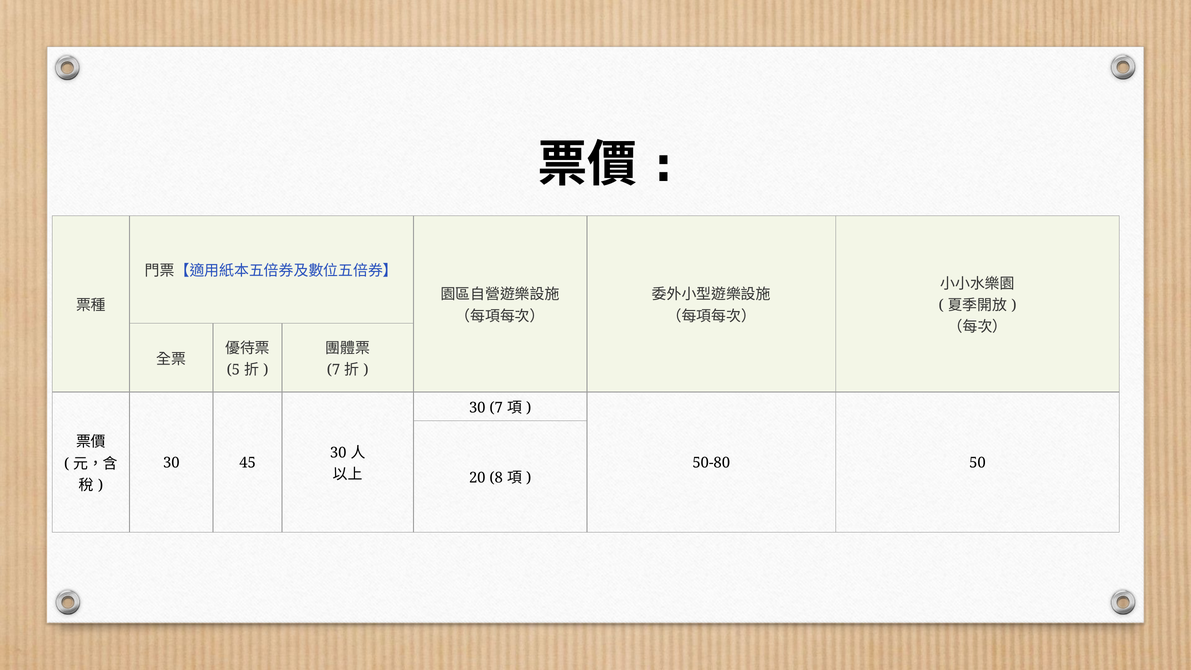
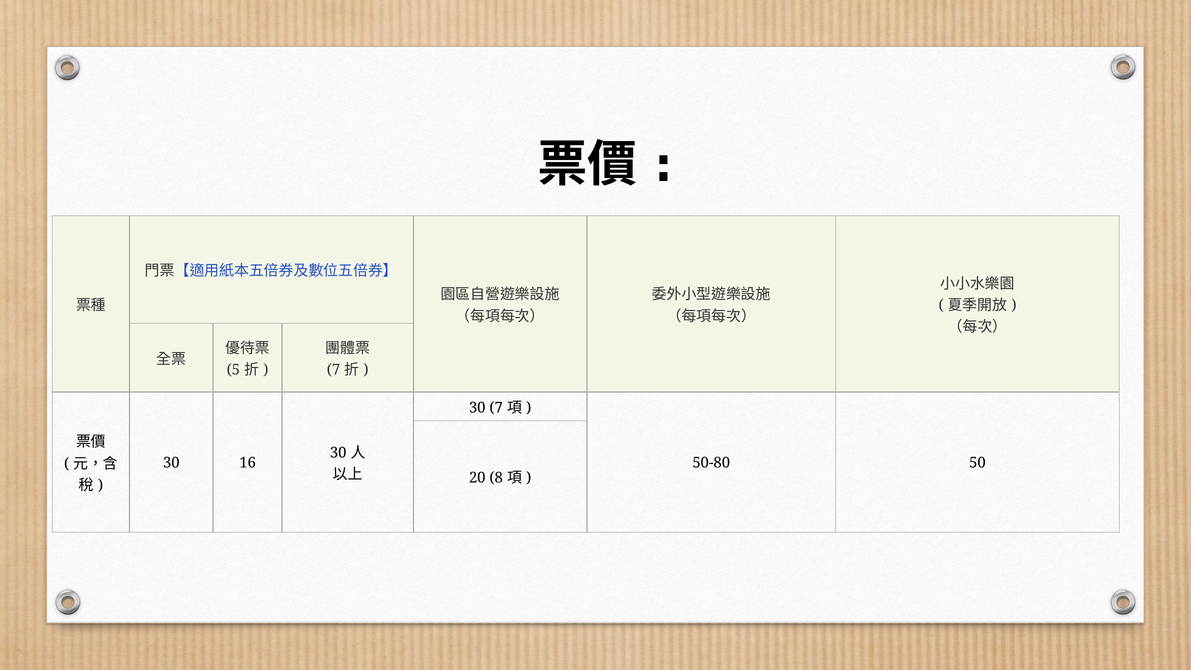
45: 45 -> 16 (248, 463)
